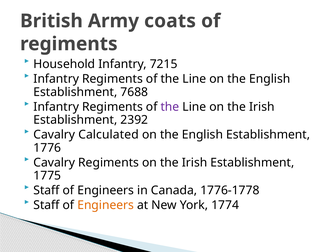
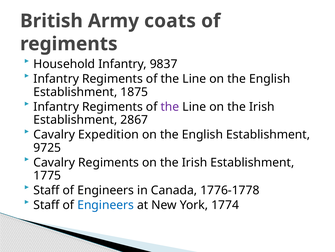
7215: 7215 -> 9837 (164, 64)
7688: 7688 -> 1875 (134, 92)
2392: 2392 -> 2867 (134, 120)
Calculated: Calculated -> Expedition (109, 134)
1776: 1776 -> 9725 (47, 147)
Engineers colour: orange -> blue (106, 205)
